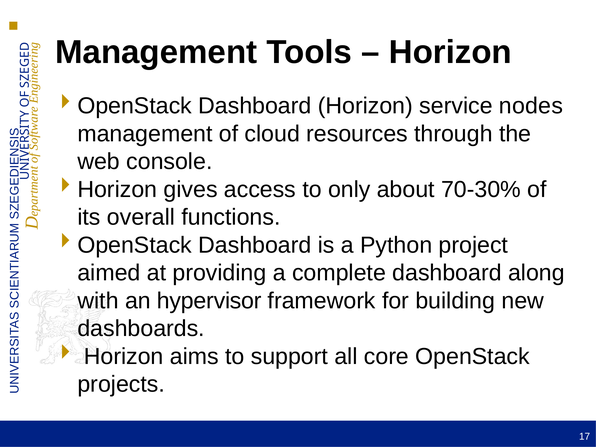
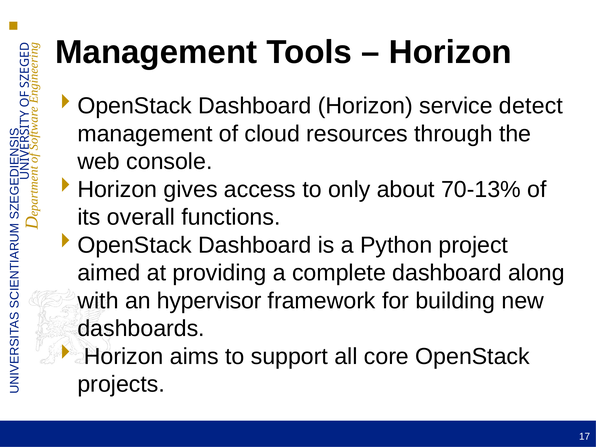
nodes: nodes -> detect (531, 106)
70-30%: 70-30% -> 70-13% (481, 189)
